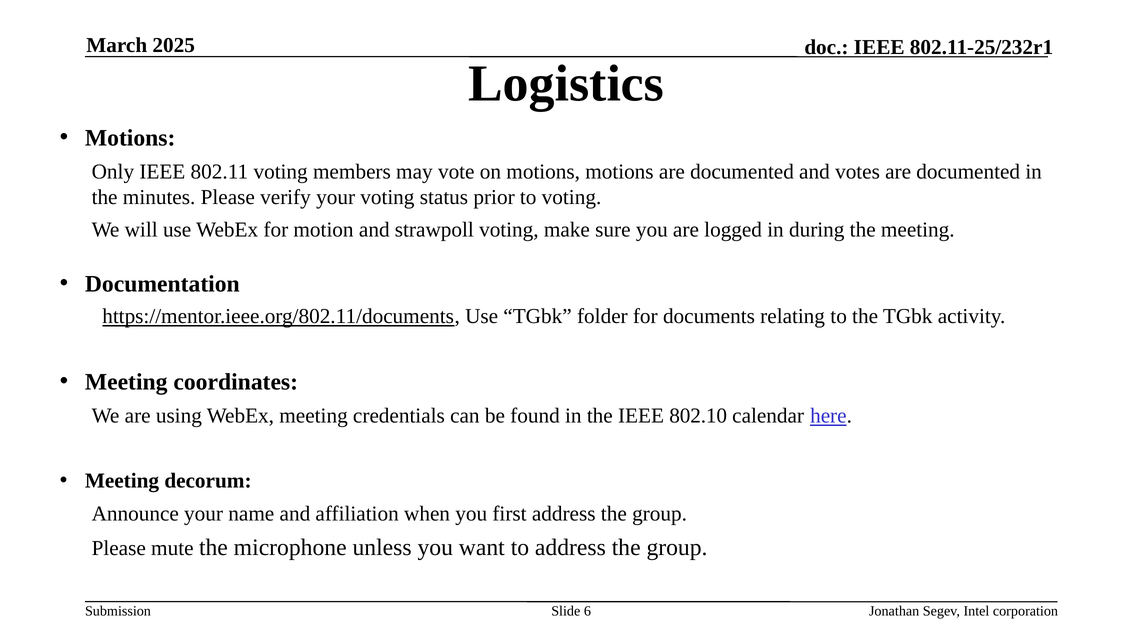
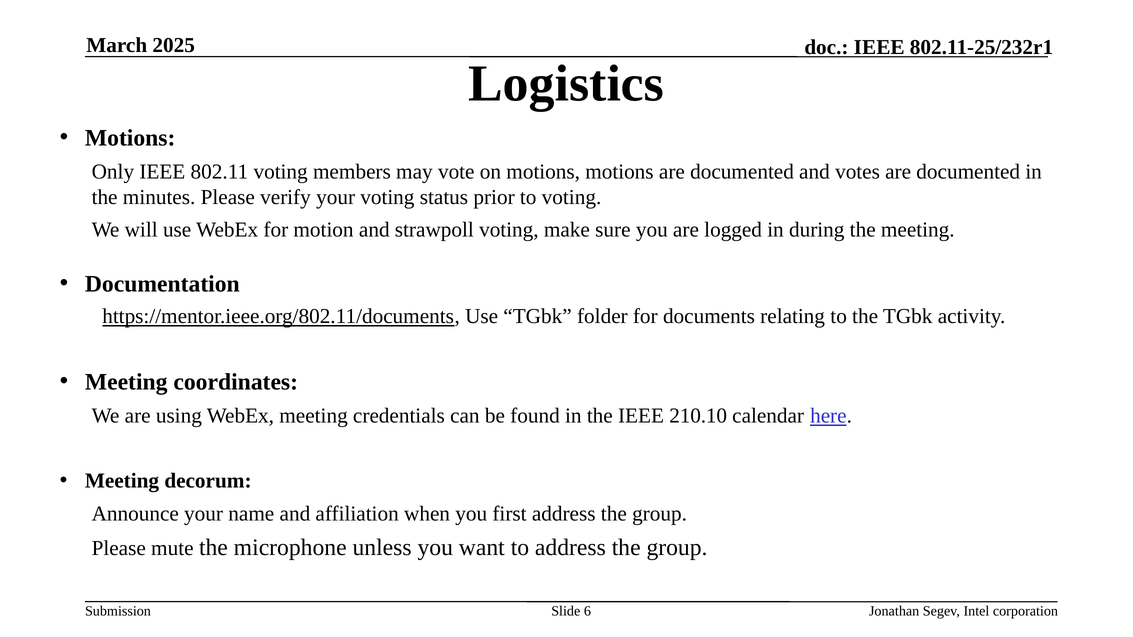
802.10: 802.10 -> 210.10 (698, 416)
